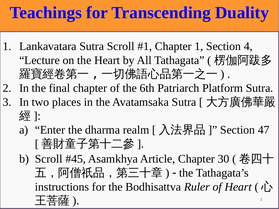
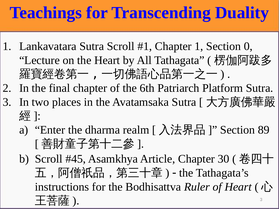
4: 4 -> 0 (248, 46)
47: 47 -> 89 (264, 130)
